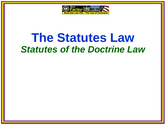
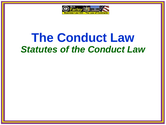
Statutes: Statutes -> Conduct (82, 38)
of the Doctrine: Doctrine -> Conduct (106, 49)
